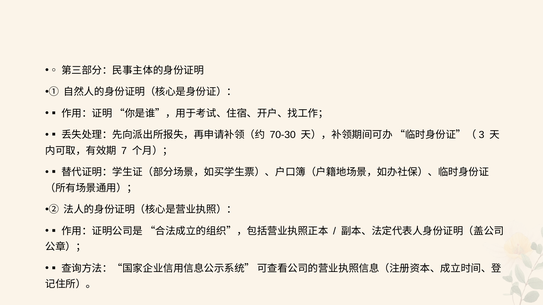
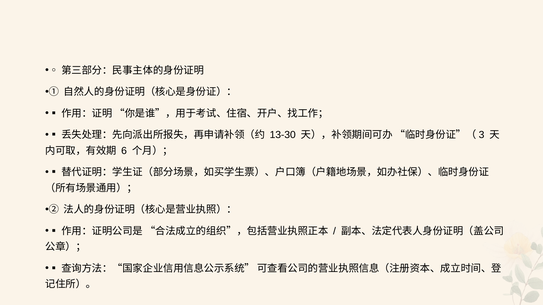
70-30: 70-30 -> 13-30 (283, 135)
7: 7 -> 6 (124, 151)
